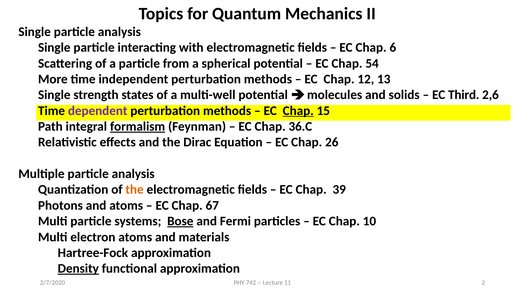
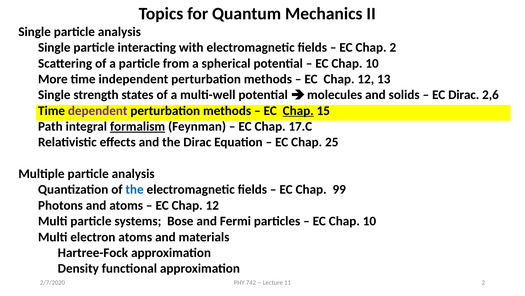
Chap 6: 6 -> 2 (393, 47)
54: 54 -> 10 (372, 63)
EC Third: Third -> Dirac (464, 95)
36.C: 36.C -> 17.C (300, 126)
26: 26 -> 25 (332, 142)
the colour: orange -> blue (135, 189)
39: 39 -> 99 (339, 189)
67: 67 -> 12 (212, 205)
Bose underline: present -> none (180, 221)
Density underline: present -> none (78, 268)
